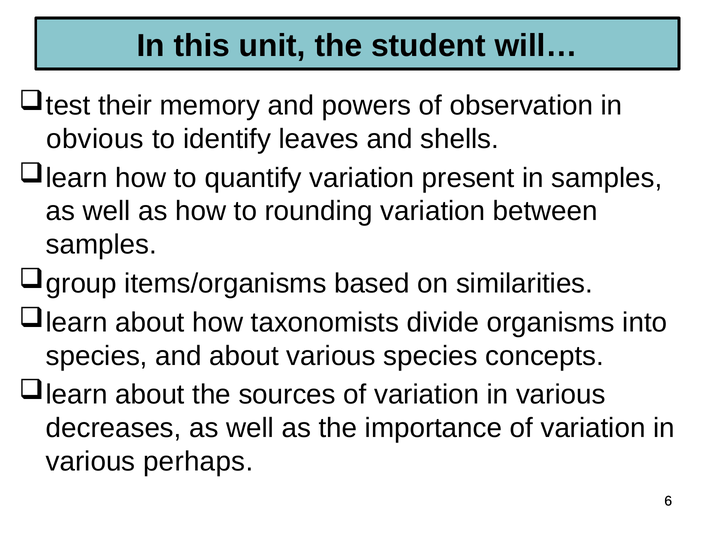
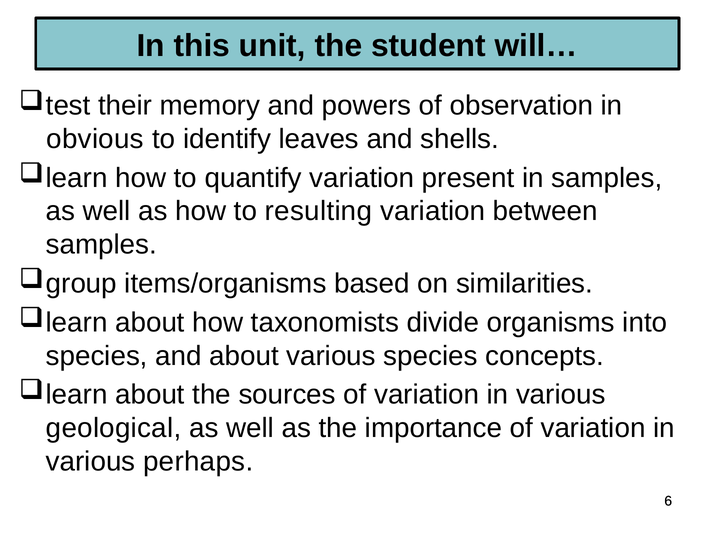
rounding: rounding -> resulting (319, 211)
decreases: decreases -> geological (114, 428)
